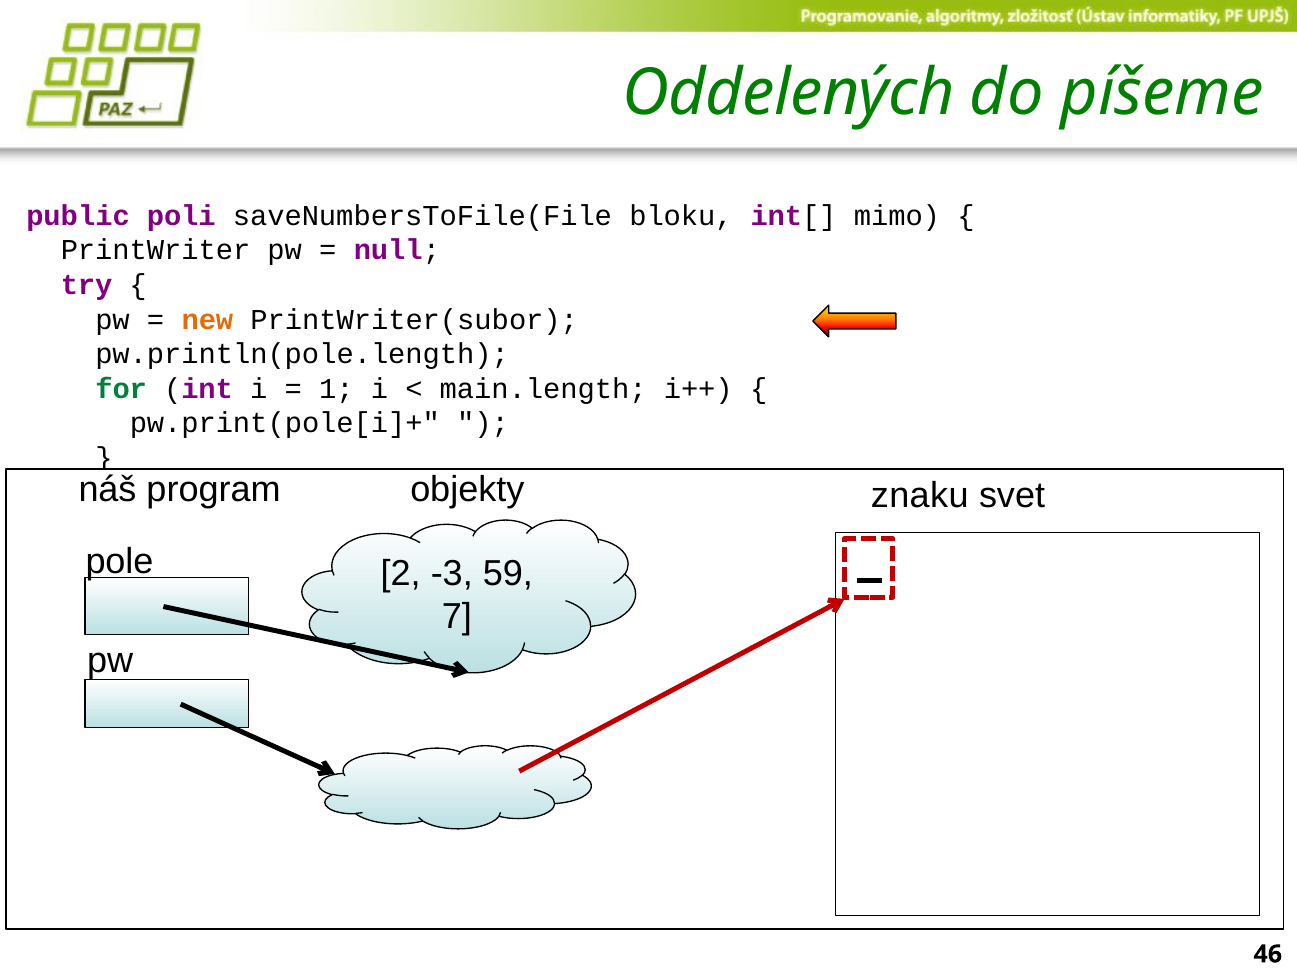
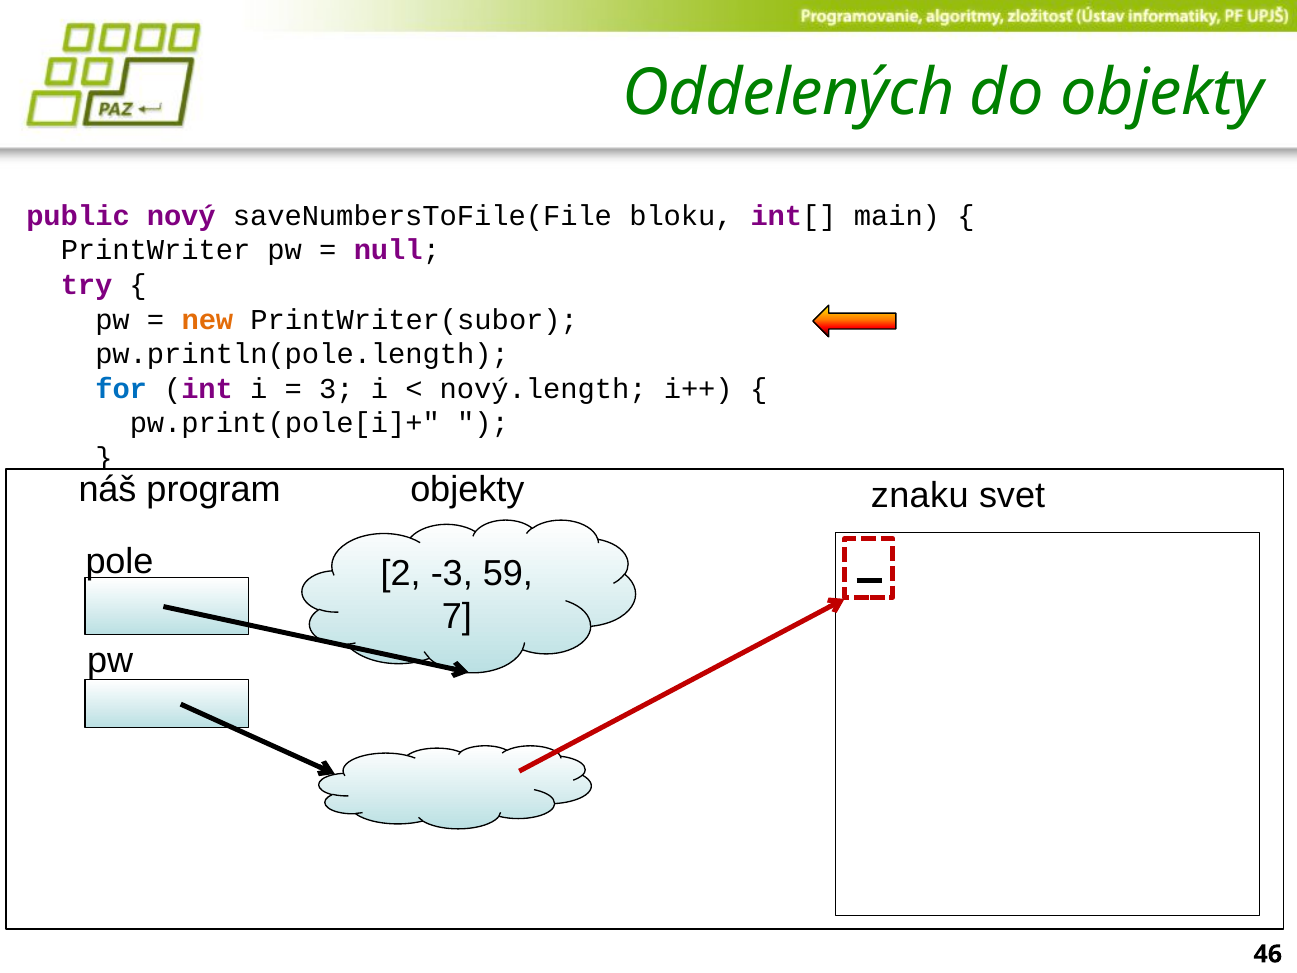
do píšeme: píšeme -> objekty (1162, 93)
poli: poli -> nový (181, 216)
mimo: mimo -> main (897, 216)
for colour: green -> blue (121, 389)
1: 1 -> 3 (336, 389)
main.length: main.length -> nový.length (543, 389)
